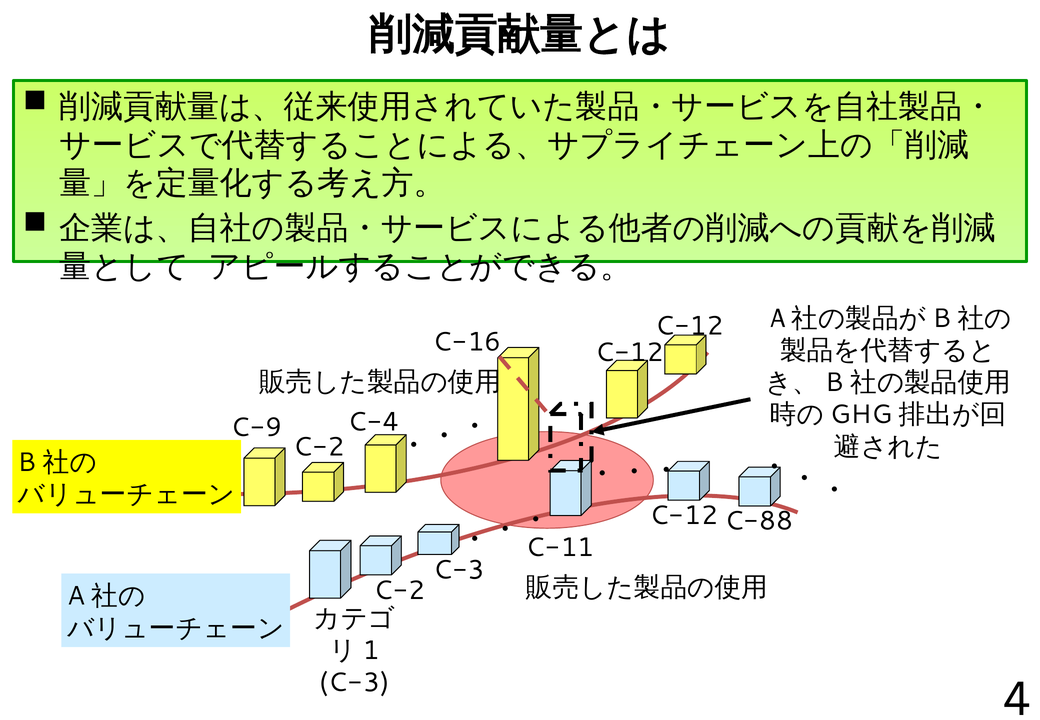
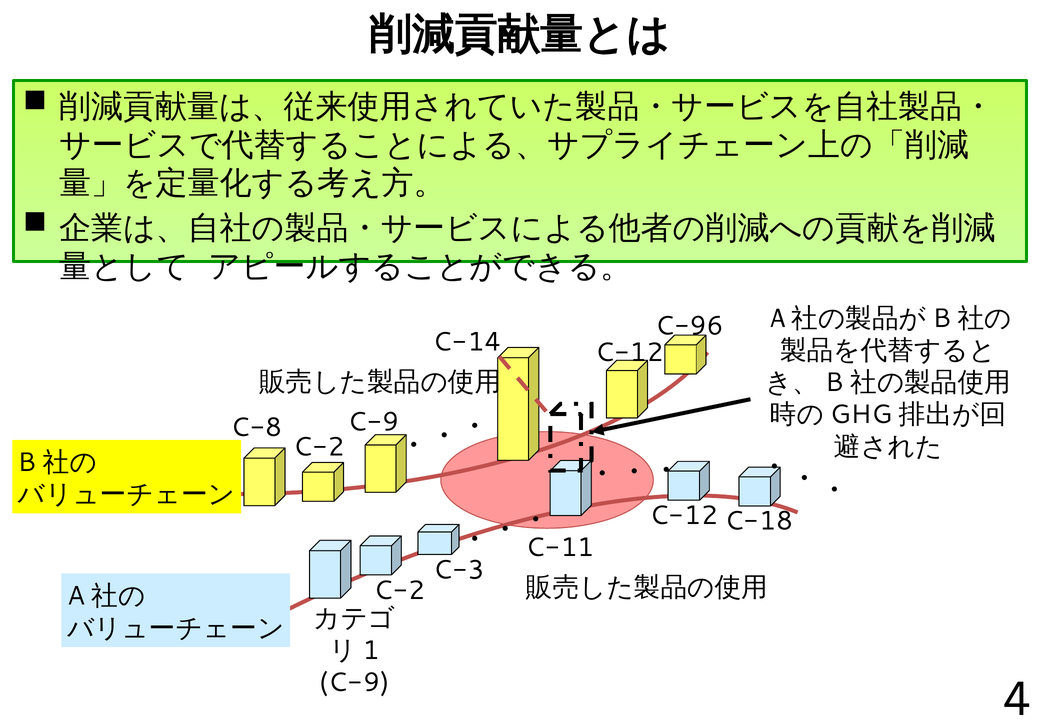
C-12: C-12 -> C-96 (689, 326)
C-16: C-16 -> C-14 (467, 342)
C-4: C-4 -> C-9 (374, 422)
C-9: C-9 -> C-8 (257, 427)
C-88: C-88 -> C-18 (759, 521)
C-3: C-3 -> C-9 (354, 682)
